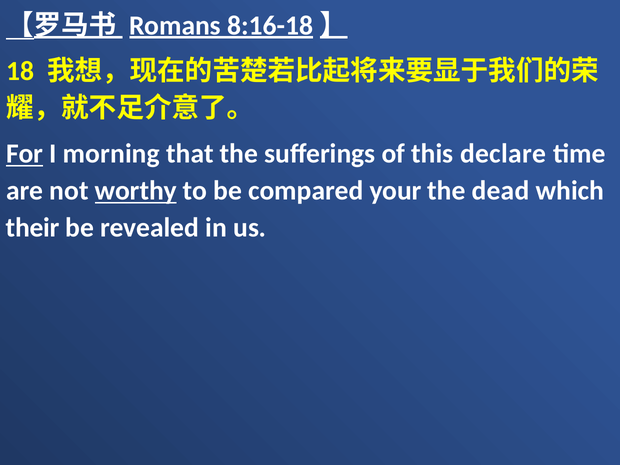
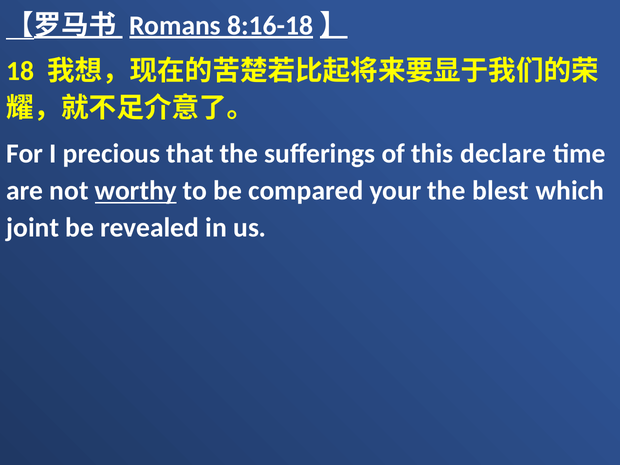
For underline: present -> none (25, 154)
morning: morning -> precious (111, 154)
dead: dead -> blest (501, 191)
their: their -> joint (33, 228)
